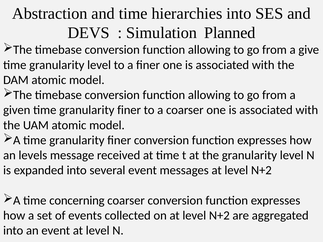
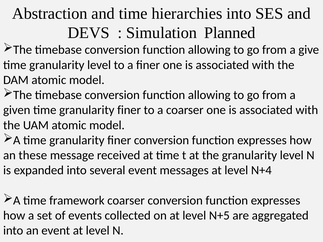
levels: levels -> these (33, 155)
messages at level N+2: N+2 -> N+4 (261, 171)
concerning: concerning -> framework (77, 201)
on at level N+2: N+2 -> N+5 (219, 216)
